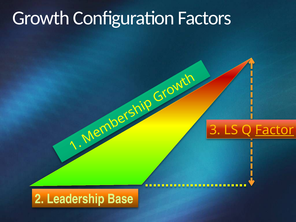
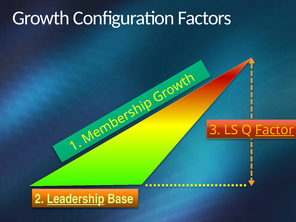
Leadership underline: none -> present (76, 199)
